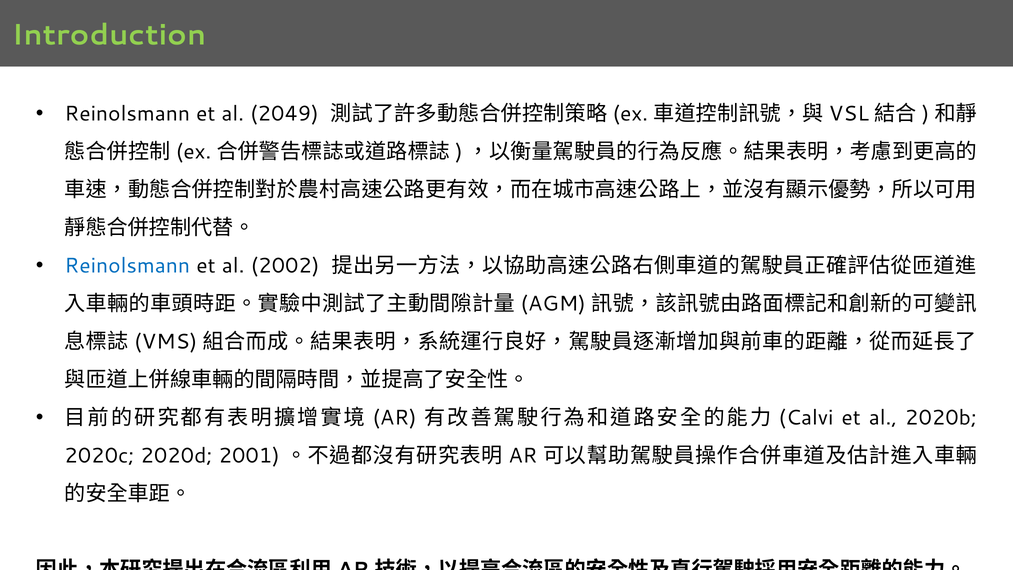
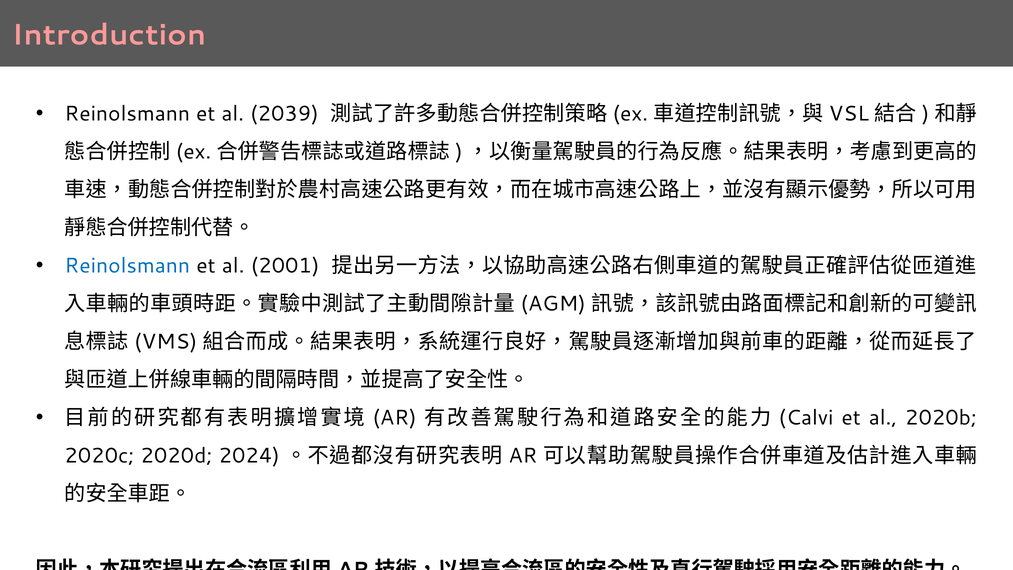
Introduction colour: light green -> pink (109, 35)
2049: 2049 -> 2039 (284, 114)
2002: 2002 -> 2001 (285, 266)
2001: 2001 -> 2024 (249, 456)
